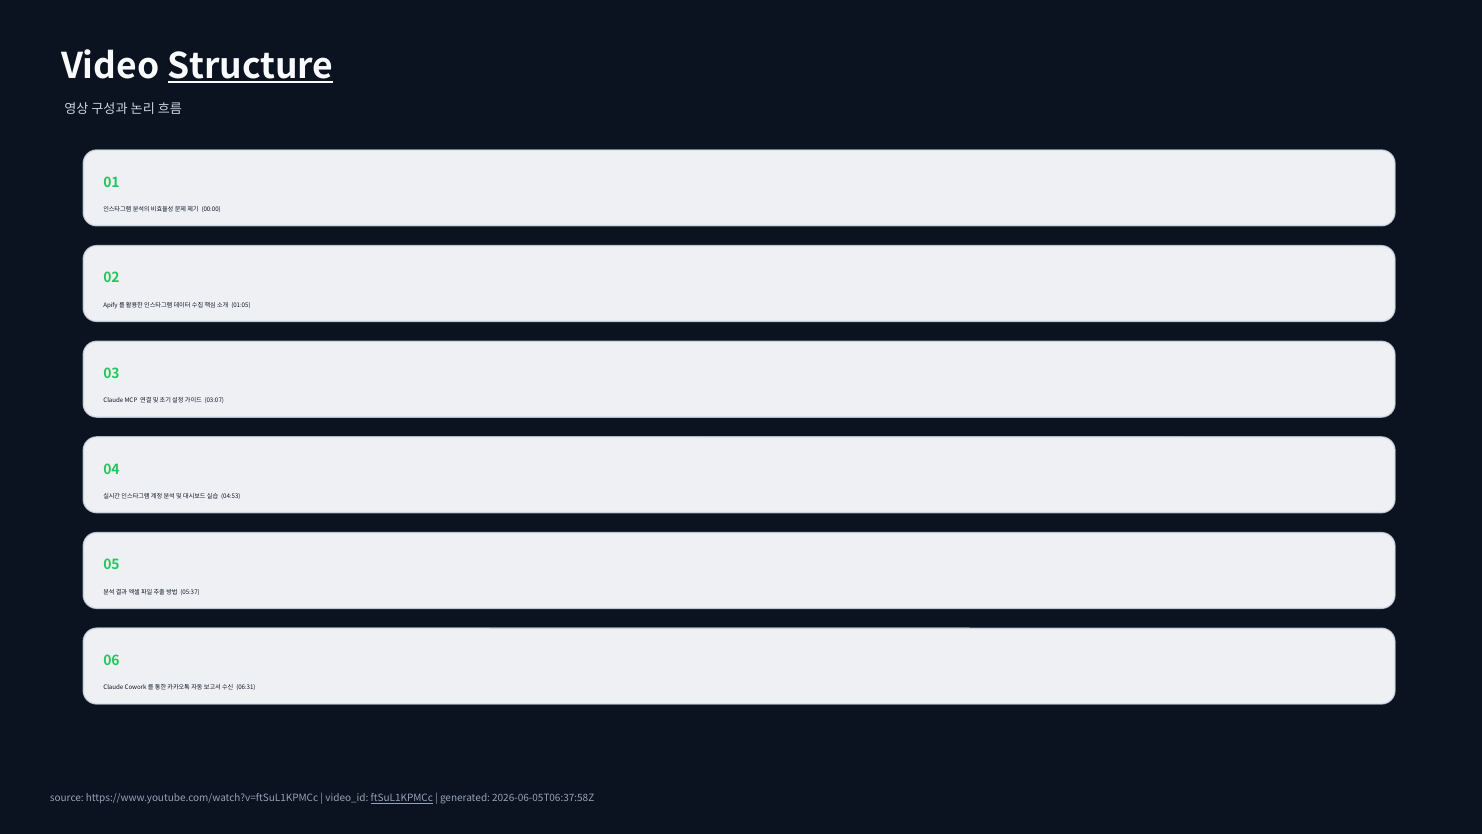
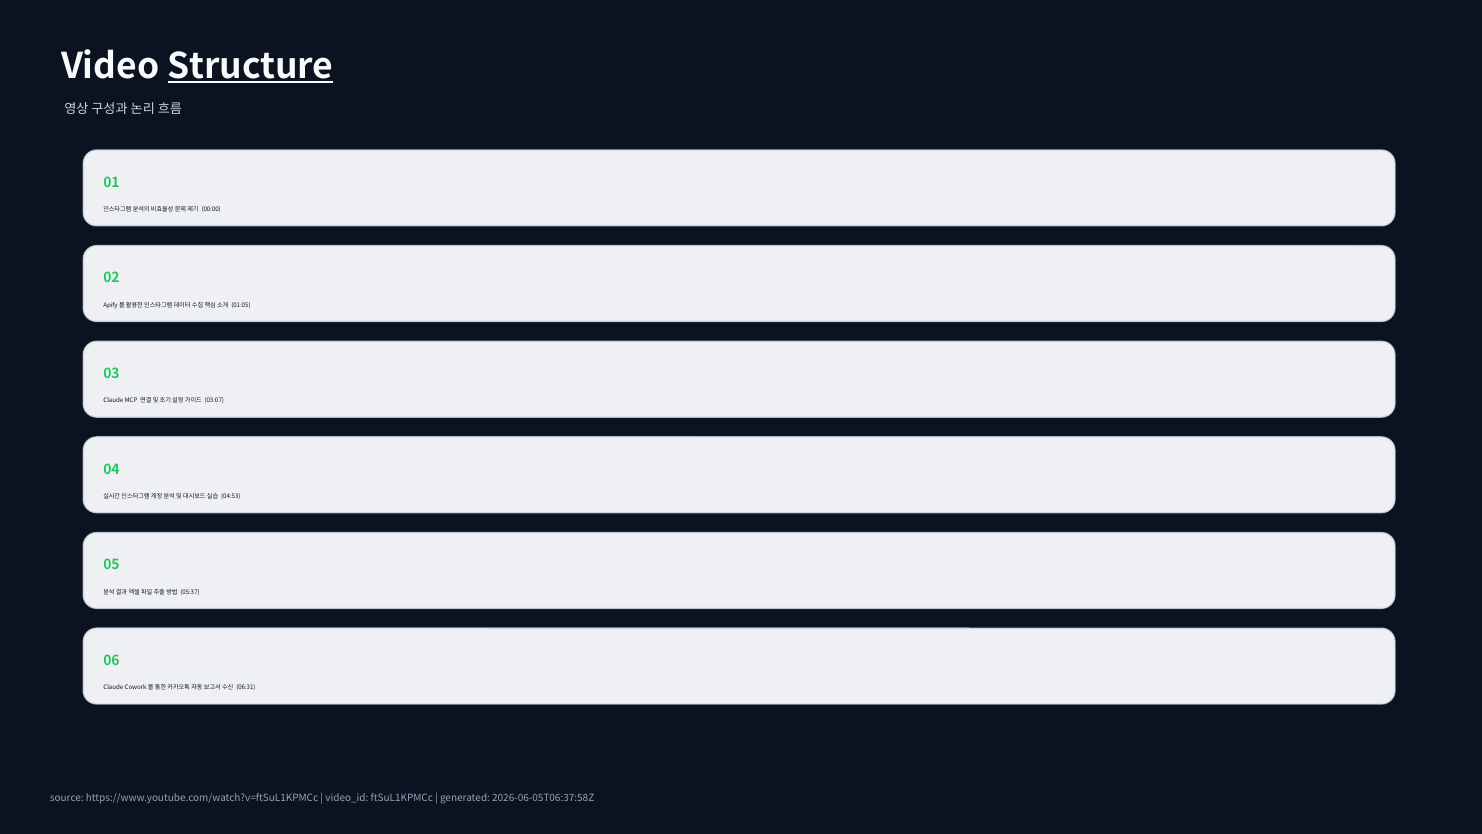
ftSuL1KPMCc underline: present -> none (402, 798)
